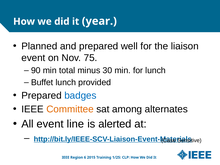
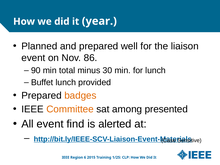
75: 75 -> 86 (91, 58)
badges colour: blue -> orange (80, 96)
alternates: alternates -> presented (166, 109)
line: line -> find (75, 124)
